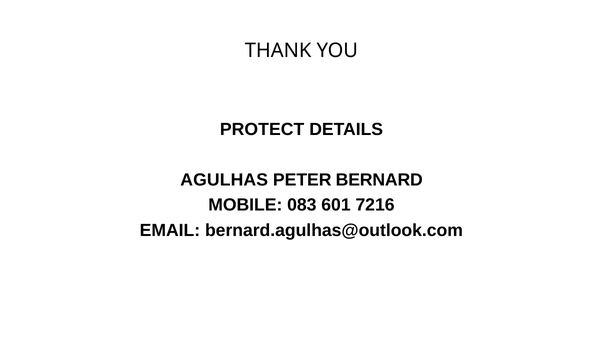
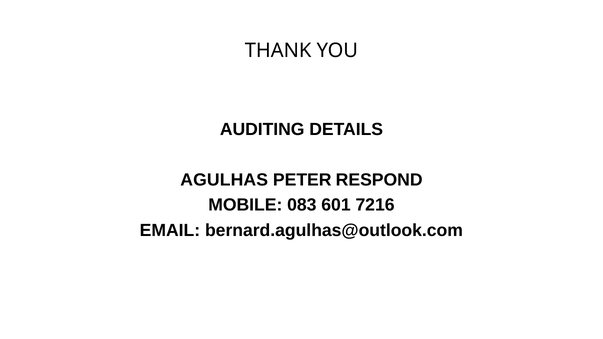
PROTECT: PROTECT -> AUDITING (262, 129)
BERNARD: BERNARD -> RESPOND (379, 180)
